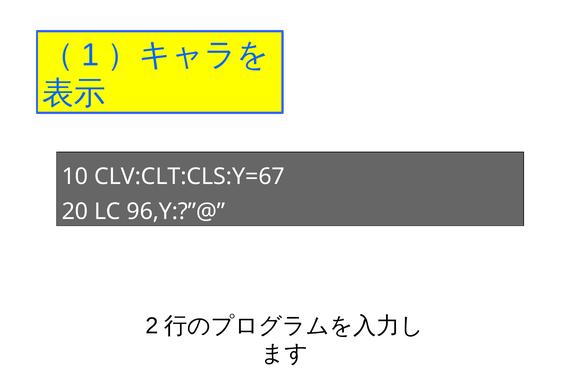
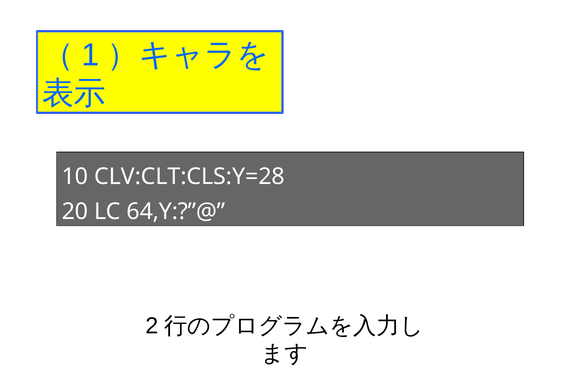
CLV:CLT:CLS:Y=67: CLV:CLT:CLS:Y=67 -> CLV:CLT:CLS:Y=28 (190, 177)
96,Y:?”@: 96,Y:?”@ -> 64,Y:?”@ (176, 211)
